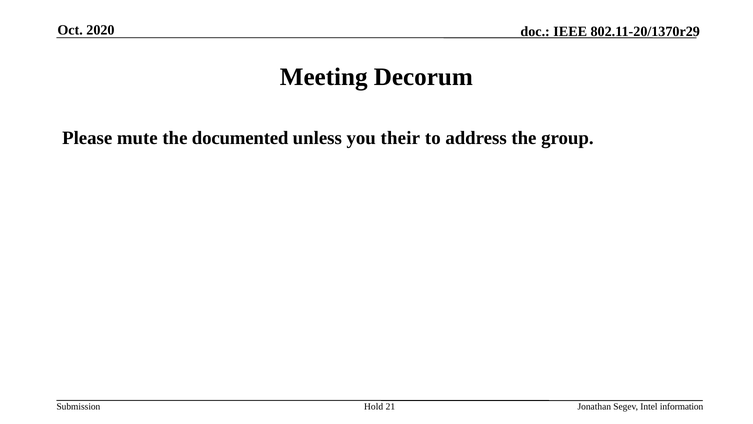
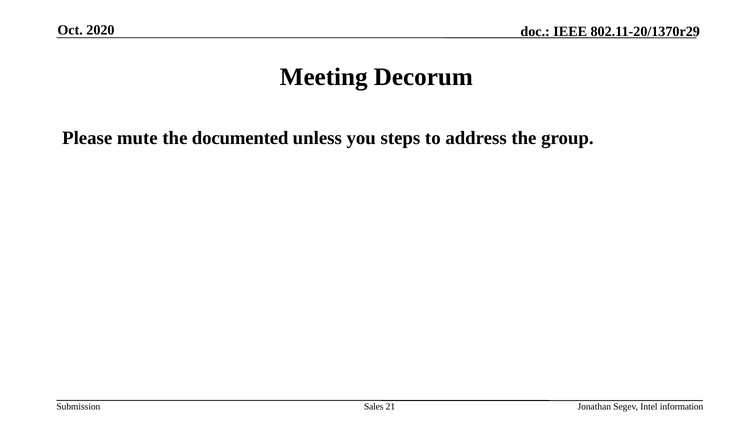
their: their -> steps (400, 138)
Hold: Hold -> Sales (374, 406)
